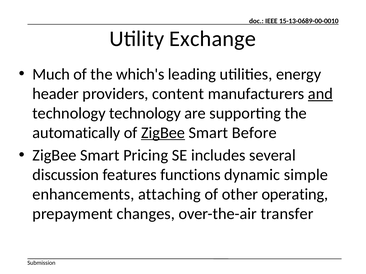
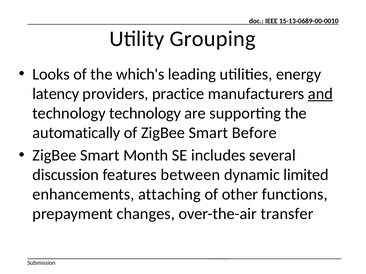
Exchange: Exchange -> Grouping (213, 39)
Much: Much -> Looks (51, 74)
header: header -> latency (56, 94)
content: content -> practice (178, 94)
ZigBee underline: present -> none (163, 133)
Pricing: Pricing -> Month (146, 156)
functions: functions -> between (190, 175)
simple: simple -> limited (306, 175)
operating: operating -> functions (295, 195)
